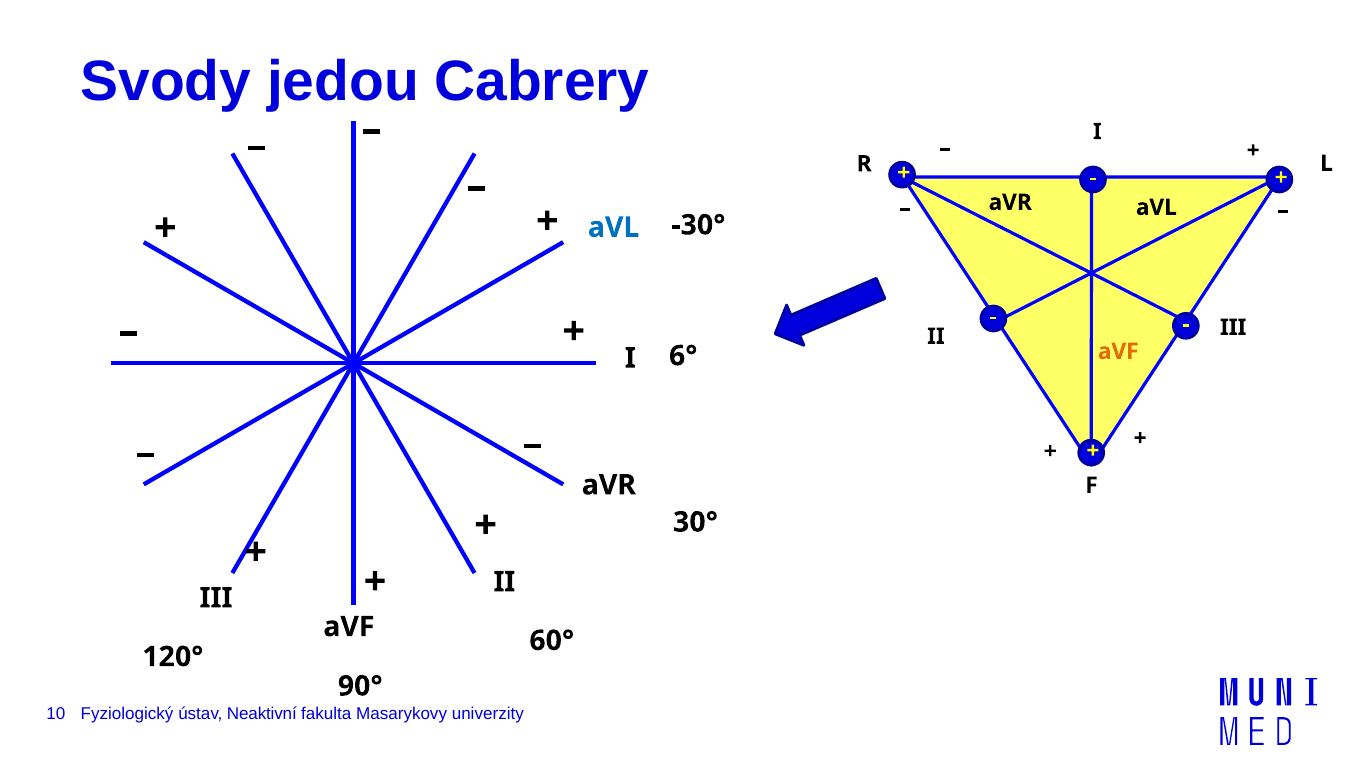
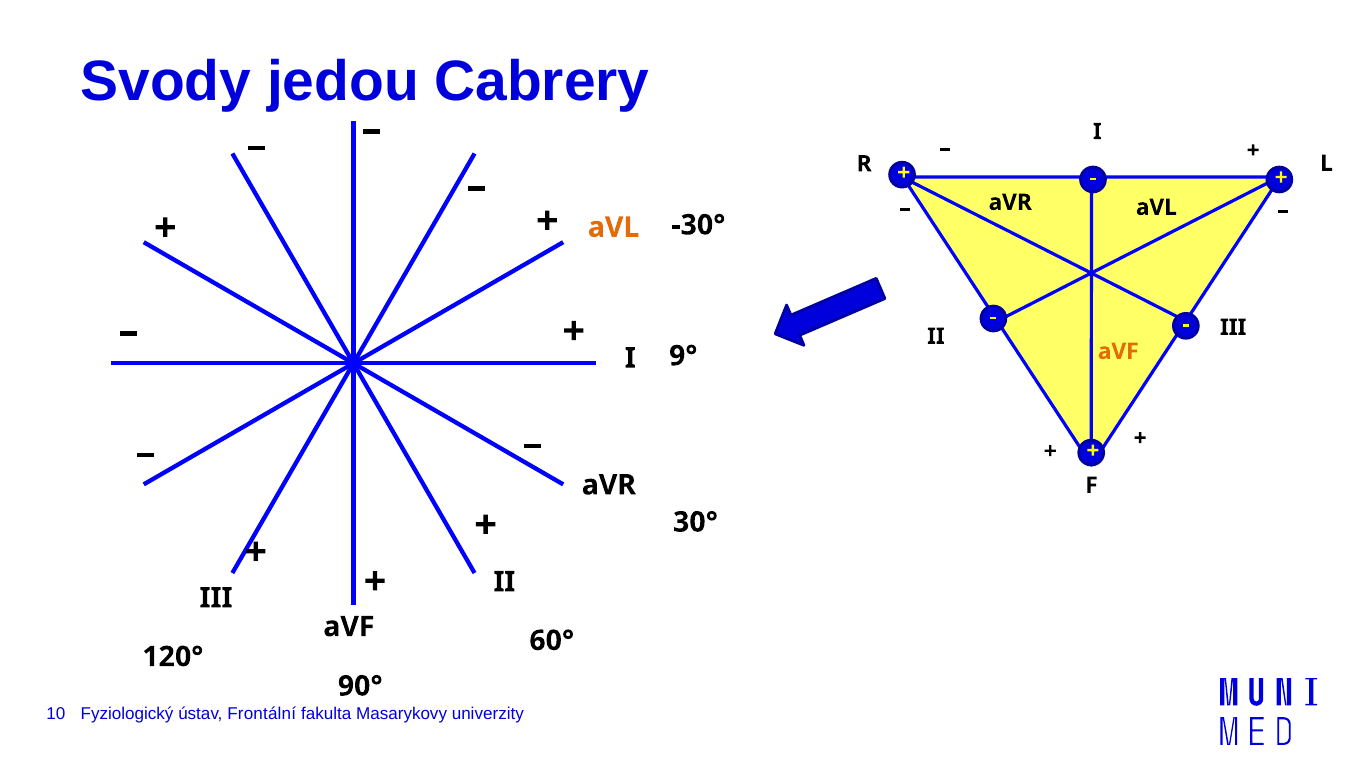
aVL colour: blue -> orange (614, 227)
6°: 6° -> 9° (683, 356)
Neaktivní: Neaktivní -> Frontální (262, 714)
